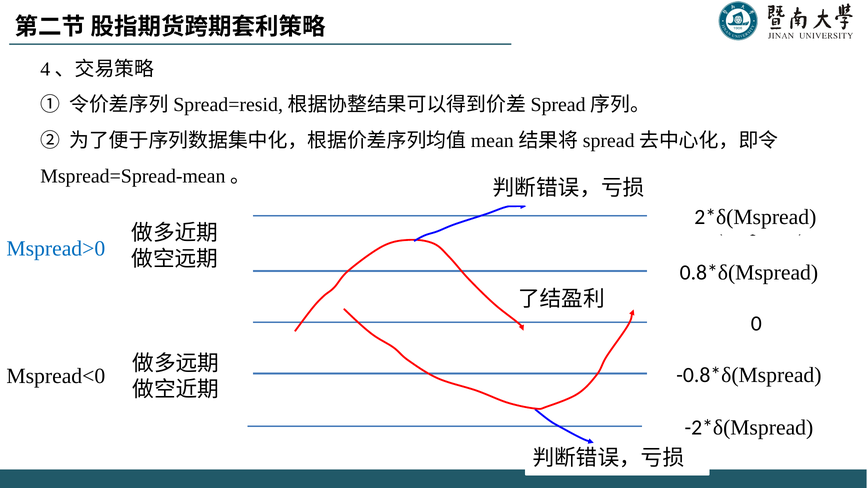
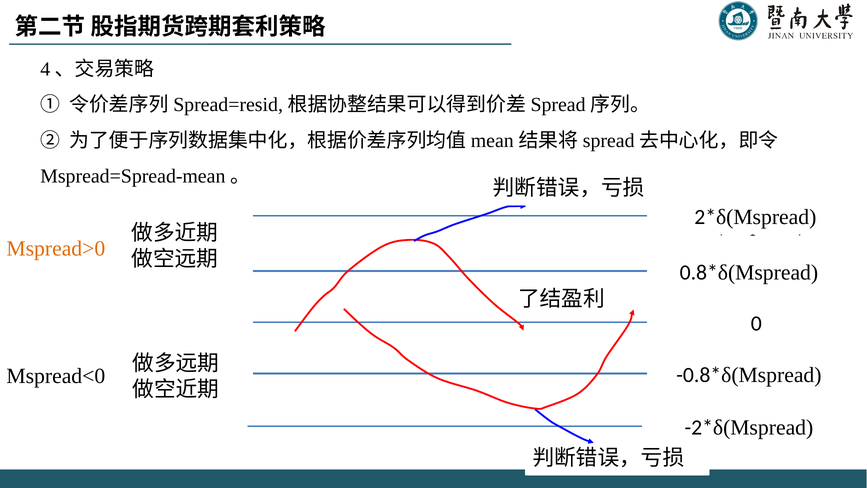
Mspread>0 colour: blue -> orange (56, 249)
